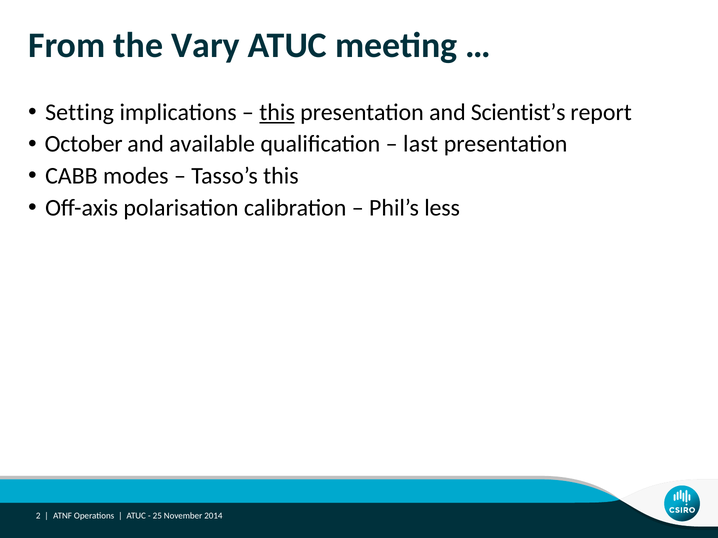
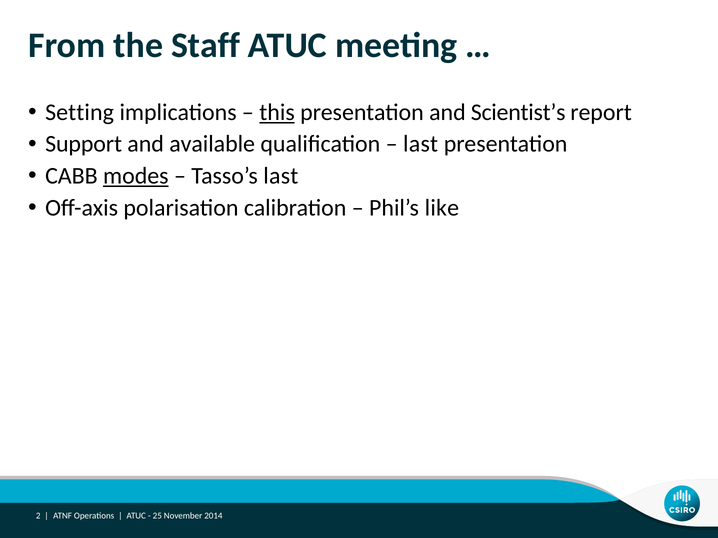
Vary: Vary -> Staff (206, 46)
October: October -> Support (84, 144)
modes underline: none -> present (136, 176)
Tasso’s this: this -> last (281, 176)
less: less -> like (442, 208)
